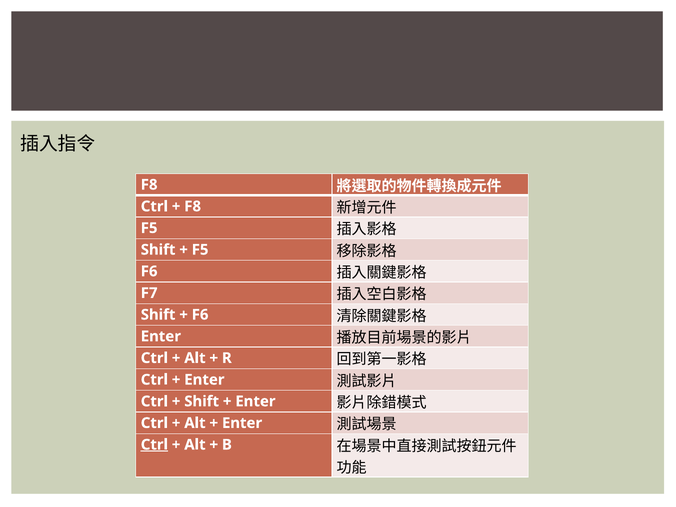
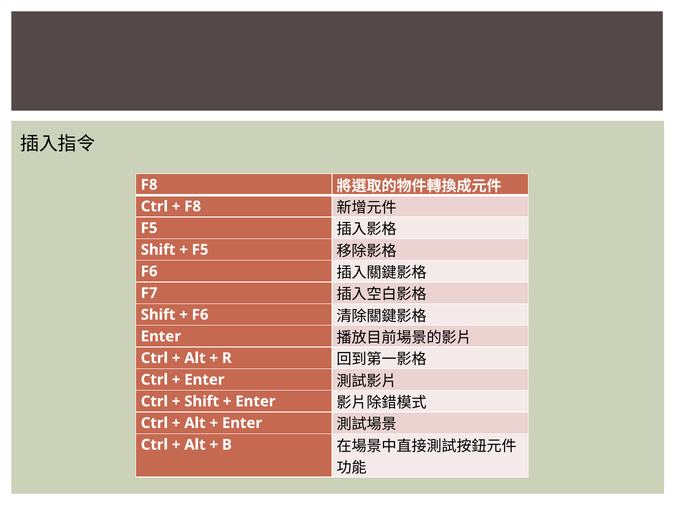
Ctrl underline: present -> none (154, 445)
